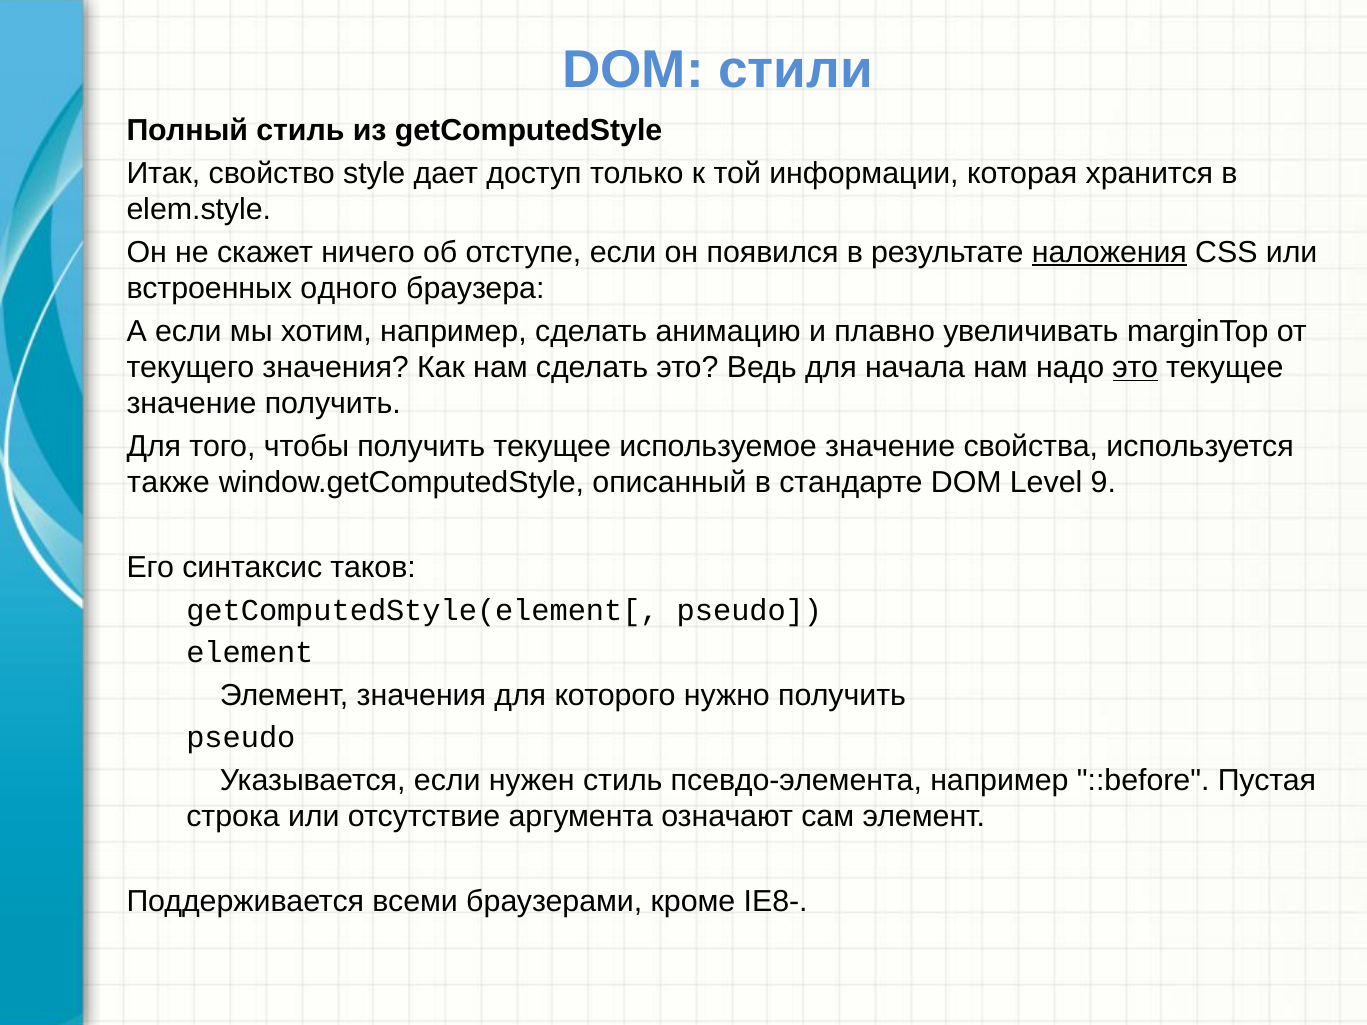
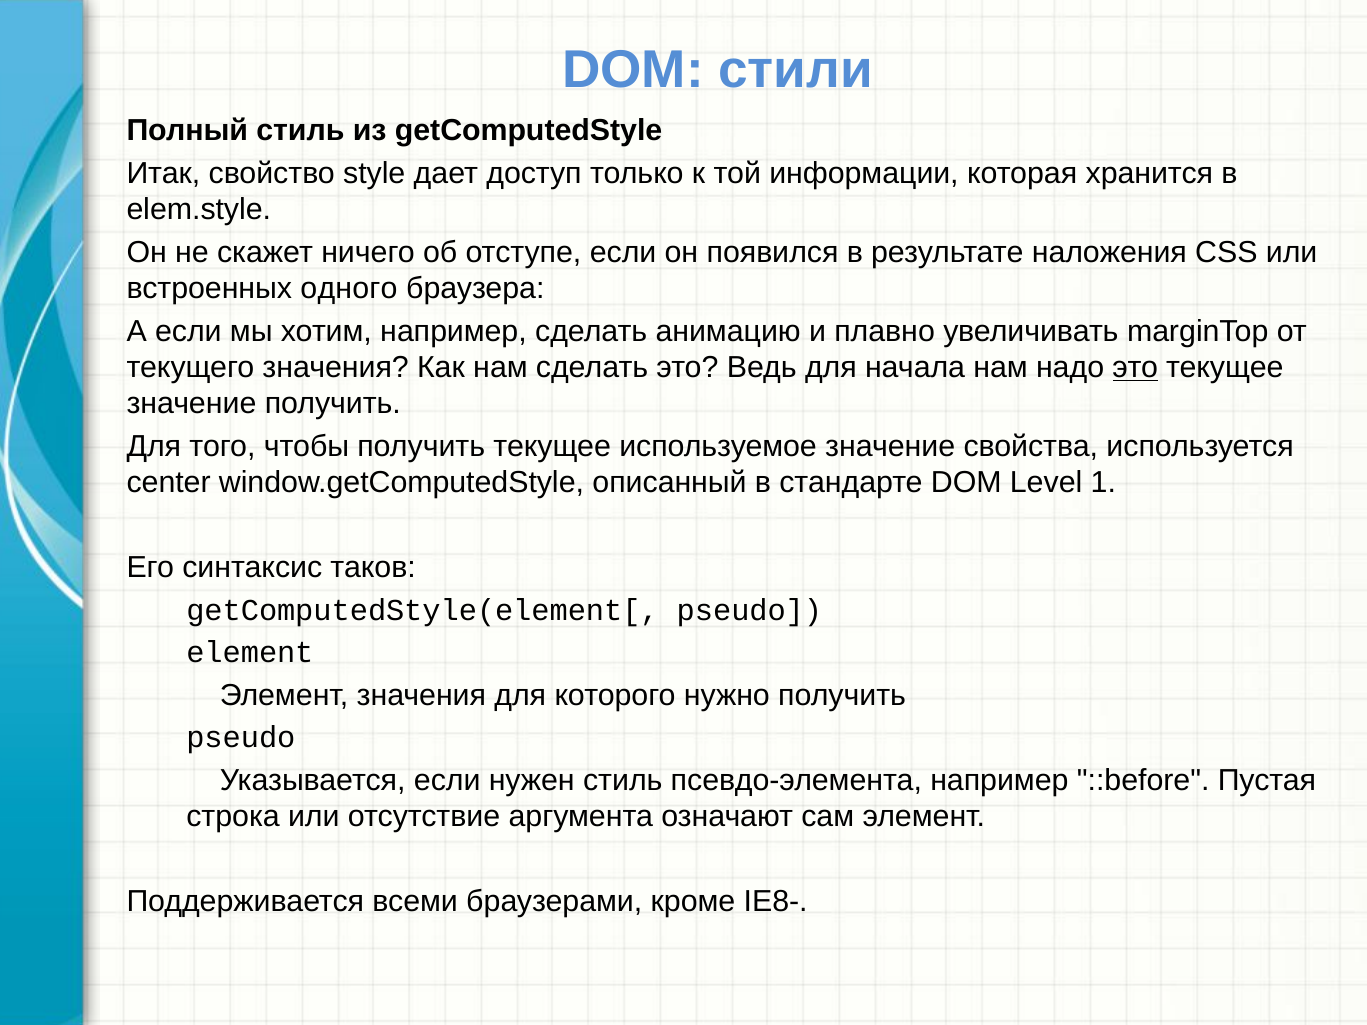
наложения underline: present -> none (1109, 252)
также: также -> center (169, 483)
9: 9 -> 1 (1103, 483)
